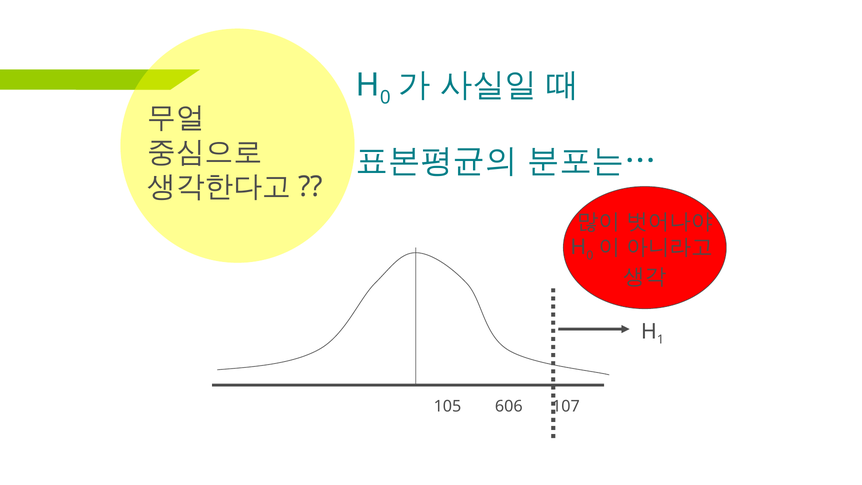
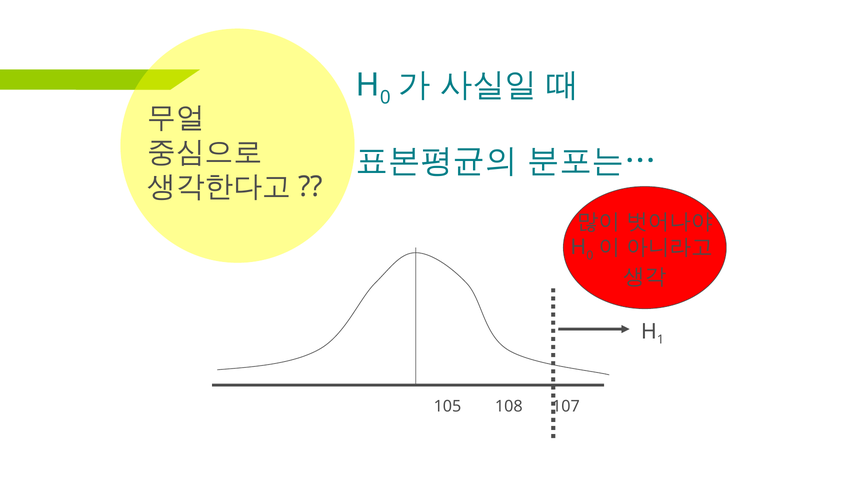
606: 606 -> 108 (509, 406)
